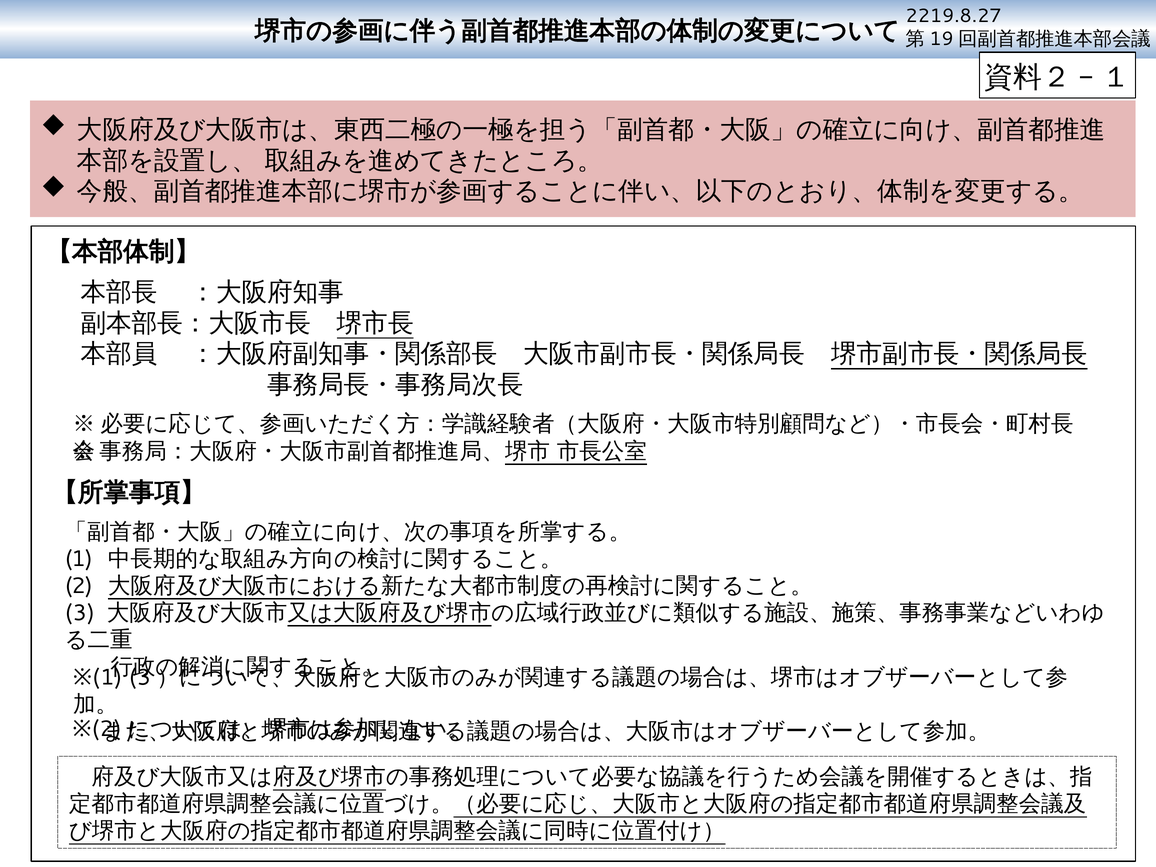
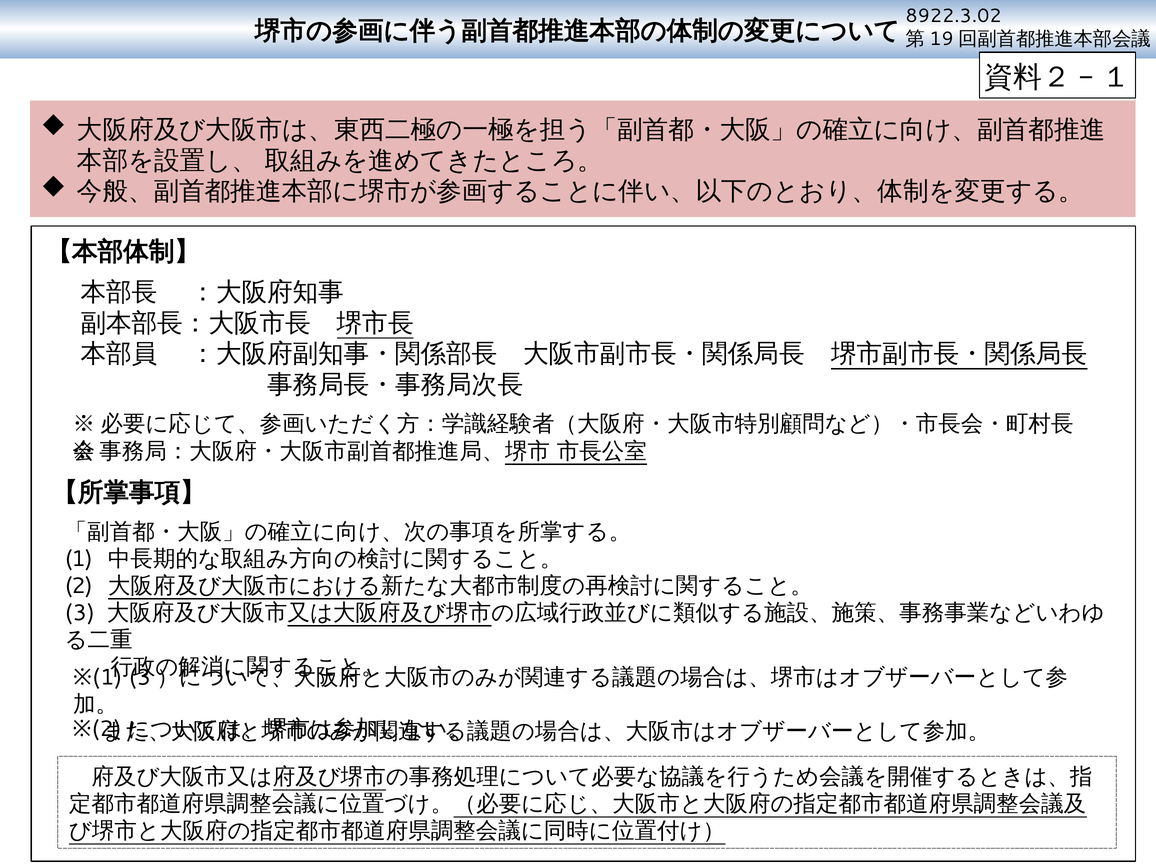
2219.8.27: 2219.8.27 -> 8922.3.02 (954, 16)
